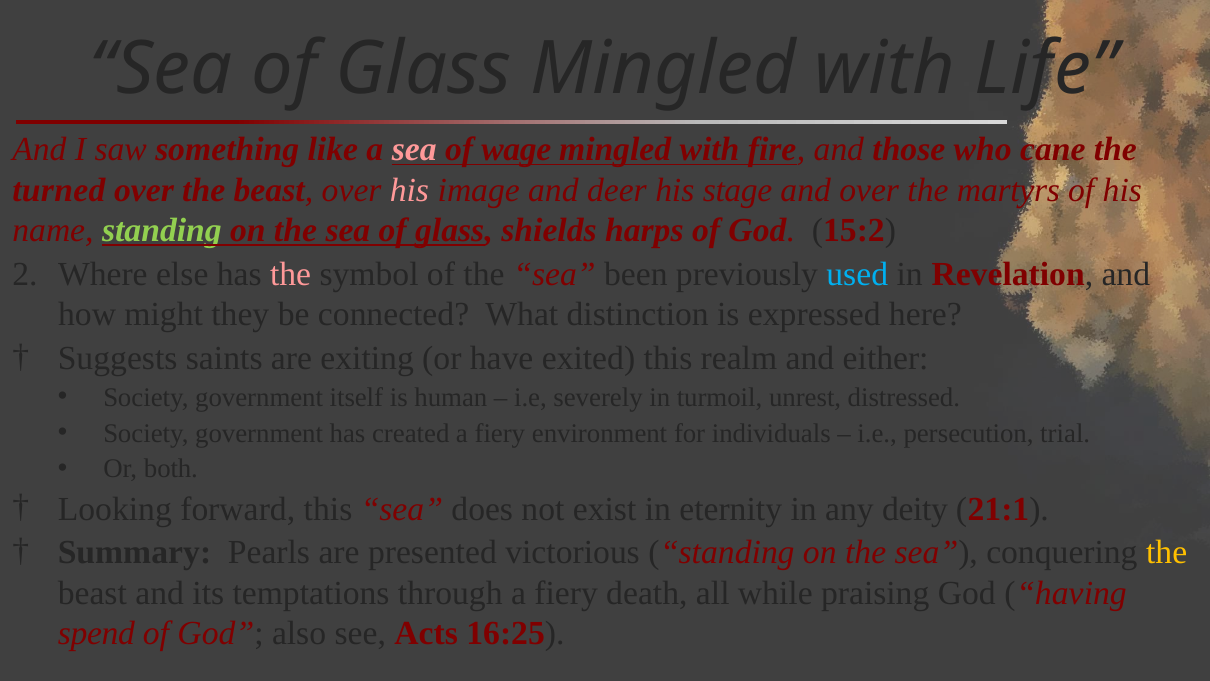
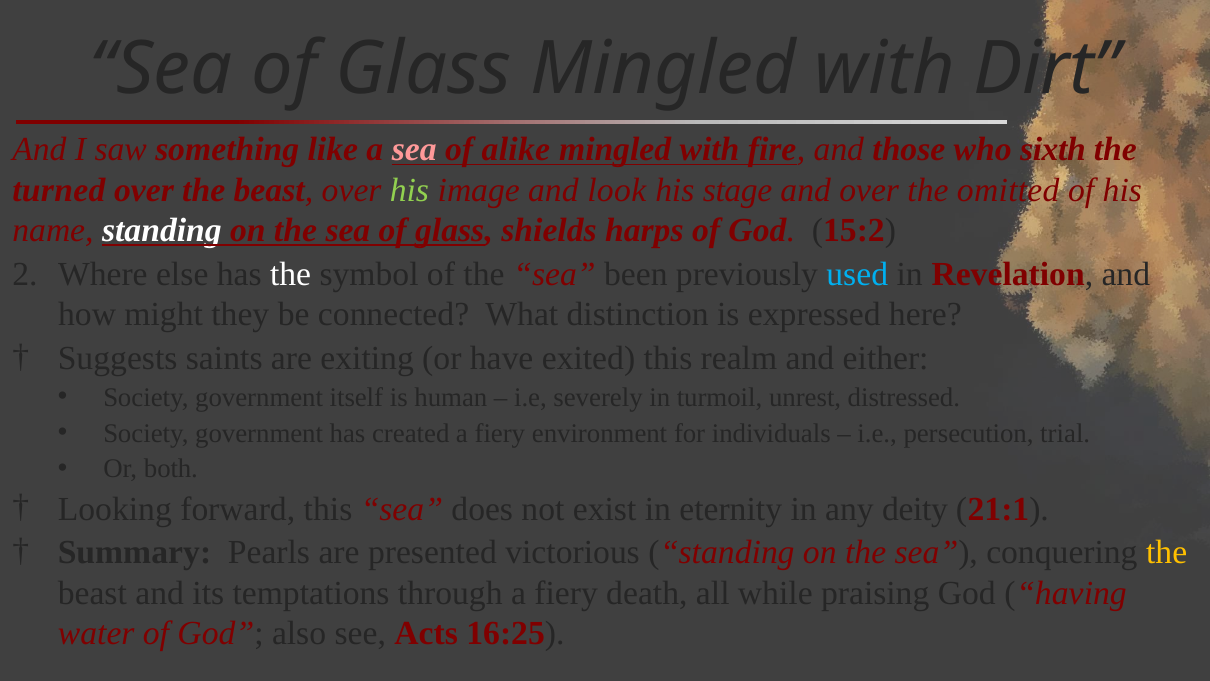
Life: Life -> Dirt (1047, 69)
wage: wage -> alike (516, 150)
cane: cane -> sixth (1053, 150)
his colour: pink -> light green (409, 190)
deer: deer -> look (617, 190)
martyrs: martyrs -> omitted (1008, 190)
standing colour: light green -> white (162, 230)
the colour: pink -> white (291, 274)
spend: spend -> water (96, 633)
